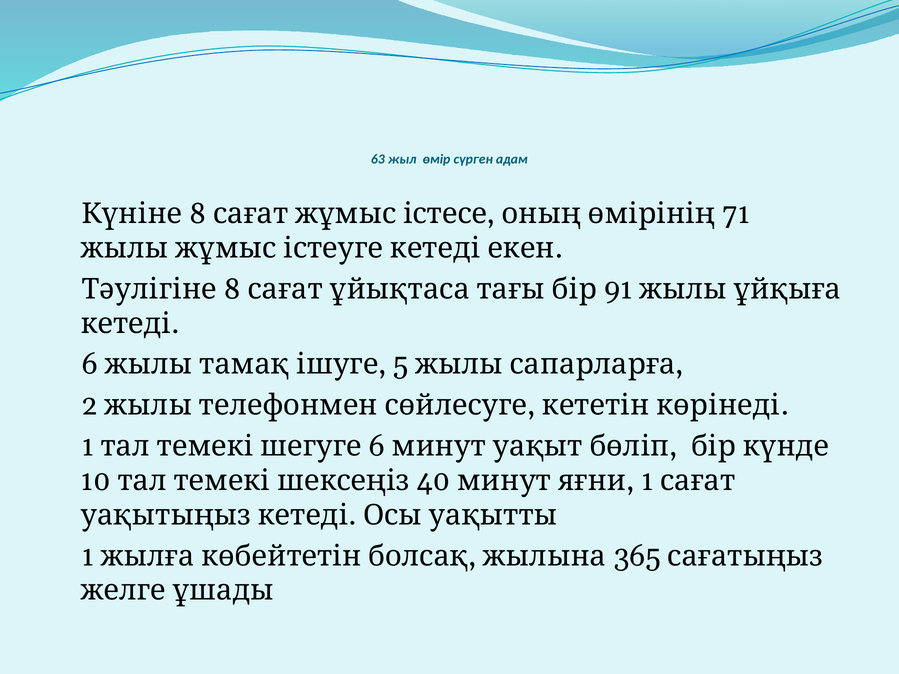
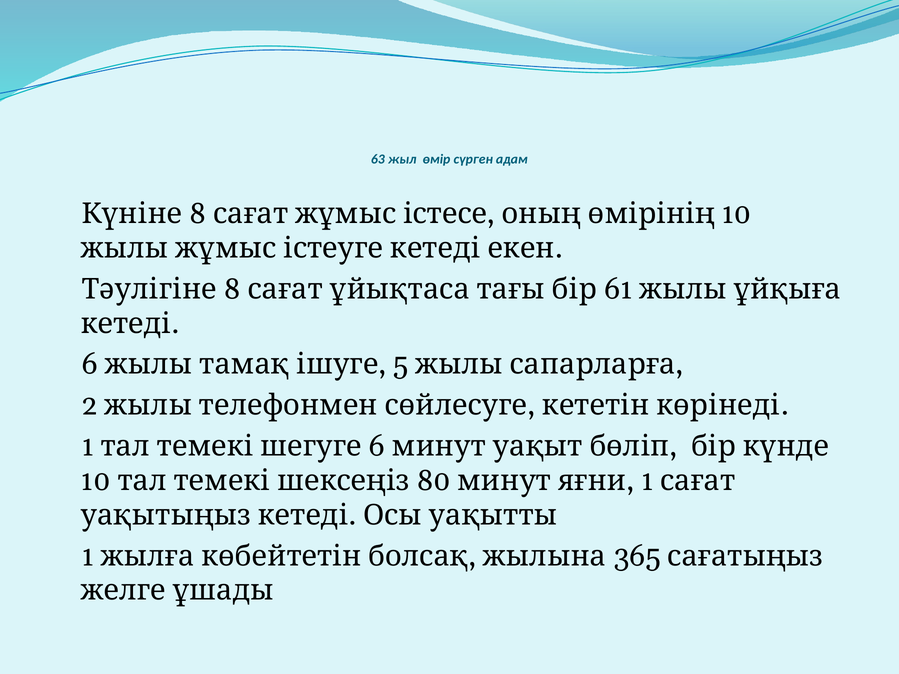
71: 71 -> 10 (737, 214)
91: 91 -> 61 (618, 289)
40: 40 -> 80 (434, 481)
